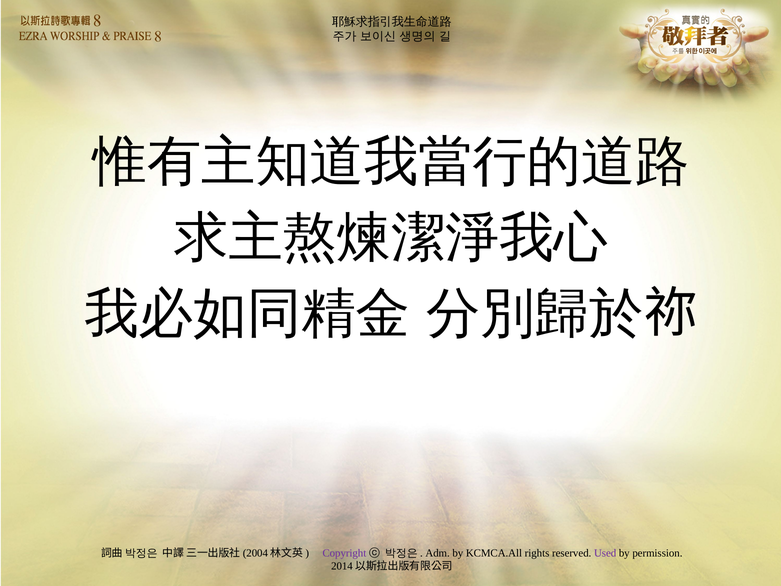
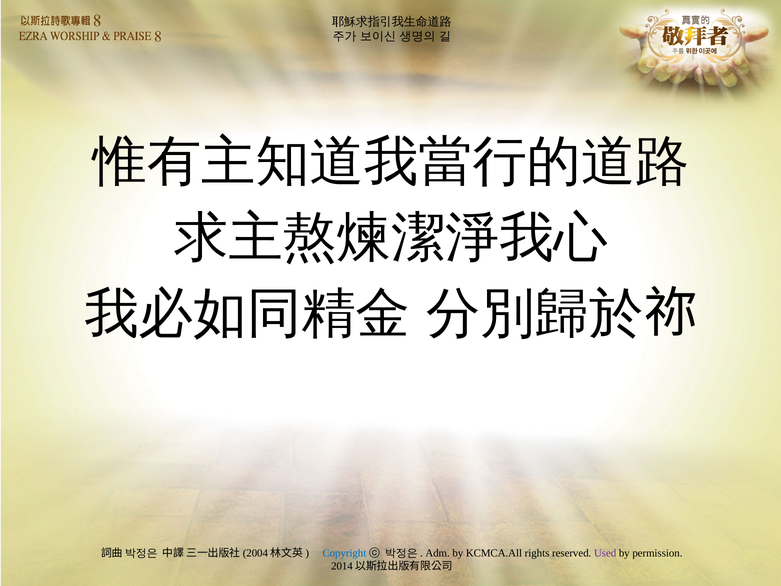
Copyright colour: purple -> blue (344, 553)
